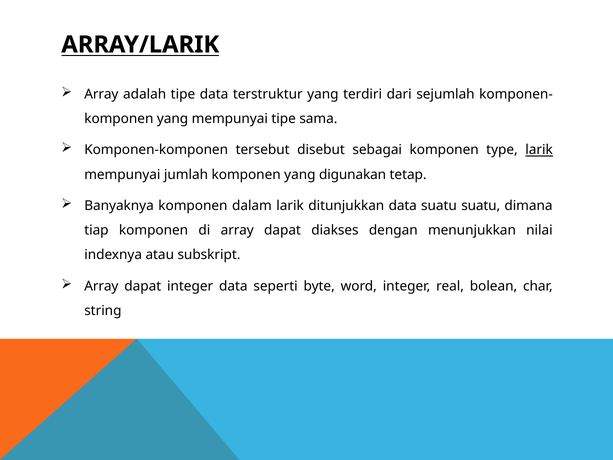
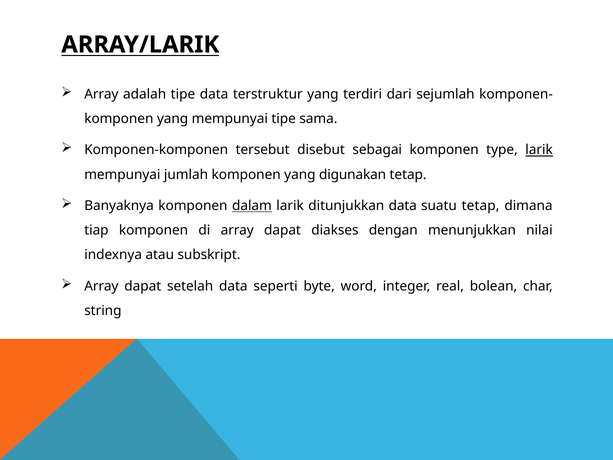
dalam underline: none -> present (252, 206)
suatu suatu: suatu -> tetap (481, 206)
dapat integer: integer -> setelah (190, 286)
